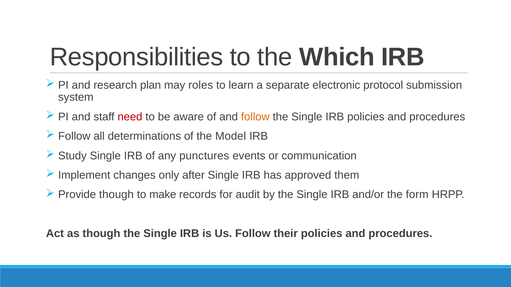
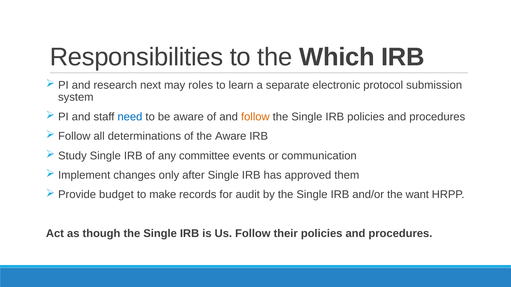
plan: plan -> next (151, 85)
need colour: red -> blue (130, 117)
the Model: Model -> Aware (231, 136)
punctures: punctures -> committee (204, 156)
Provide though: though -> budget (116, 195)
form: form -> want (417, 195)
